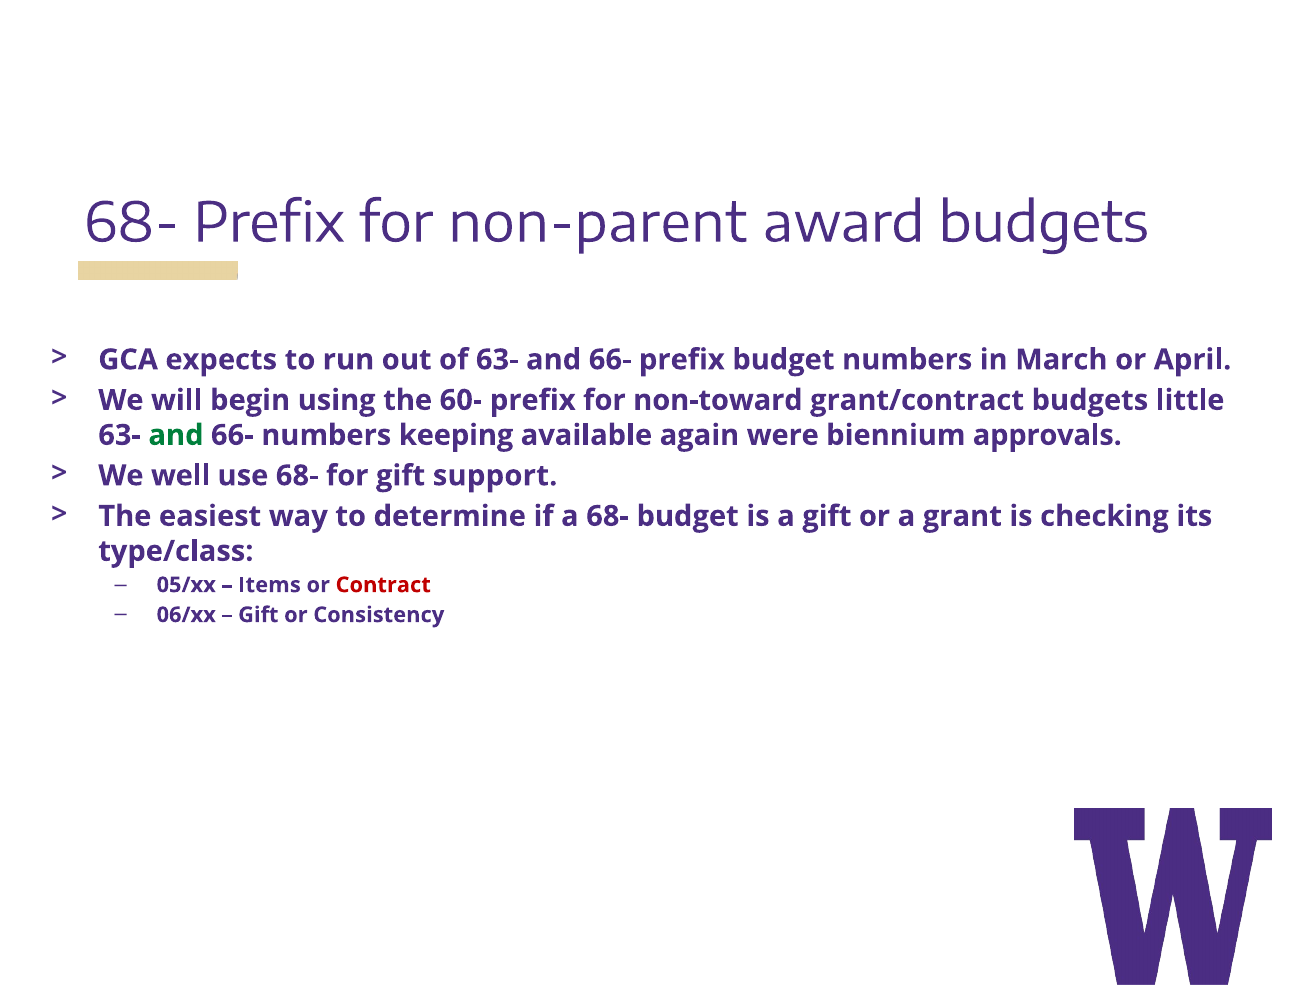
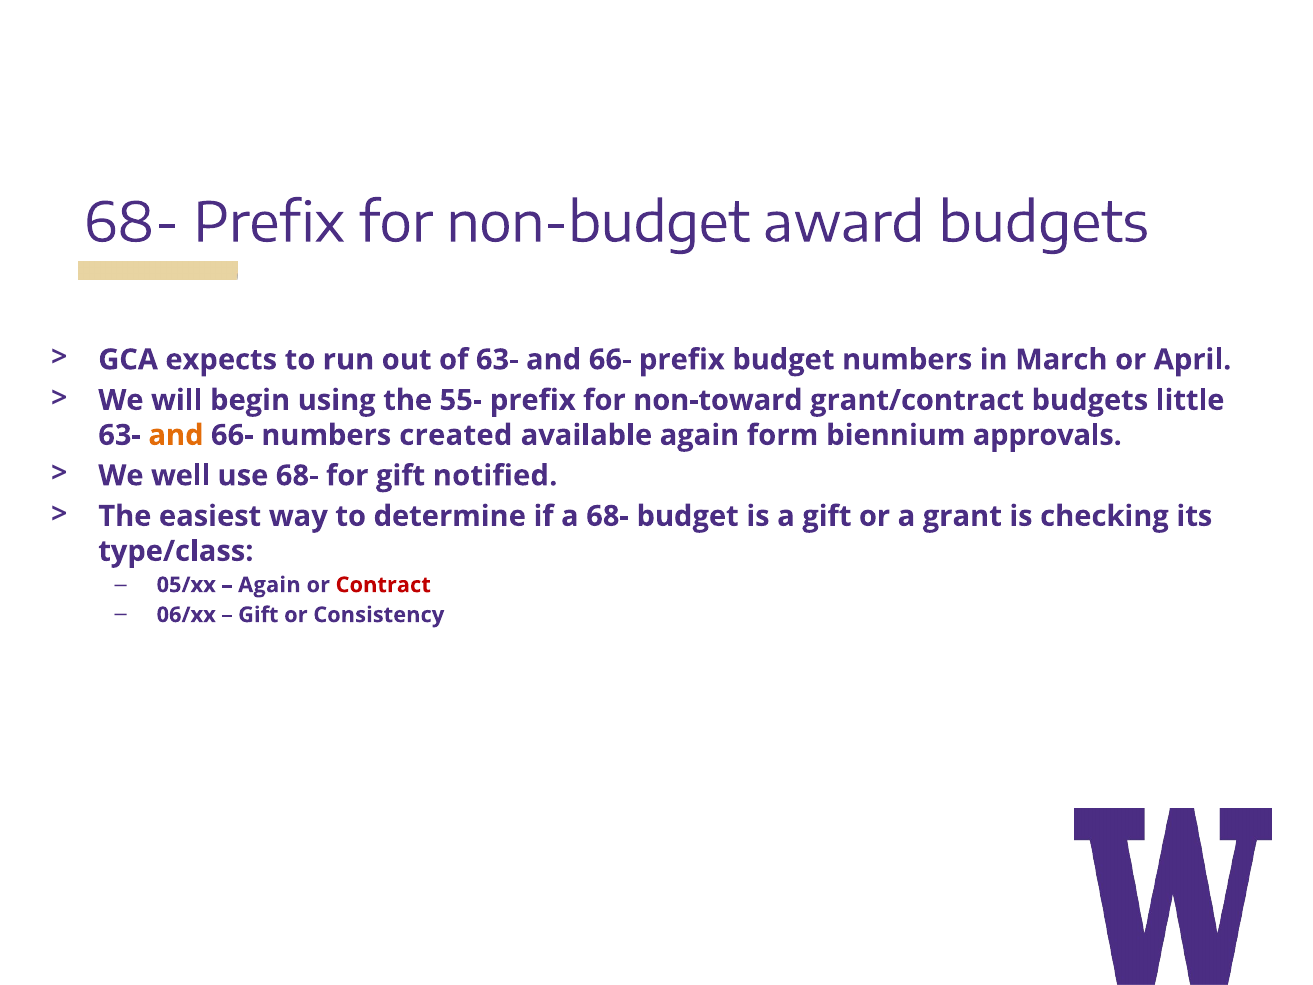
non-parent: non-parent -> non-budget (598, 223)
60-: 60- -> 55- (461, 400)
and colour: green -> orange (176, 435)
keeping: keeping -> created (456, 435)
were: were -> form (783, 435)
support: support -> notified (495, 476)
Items: Items -> Again (269, 585)
